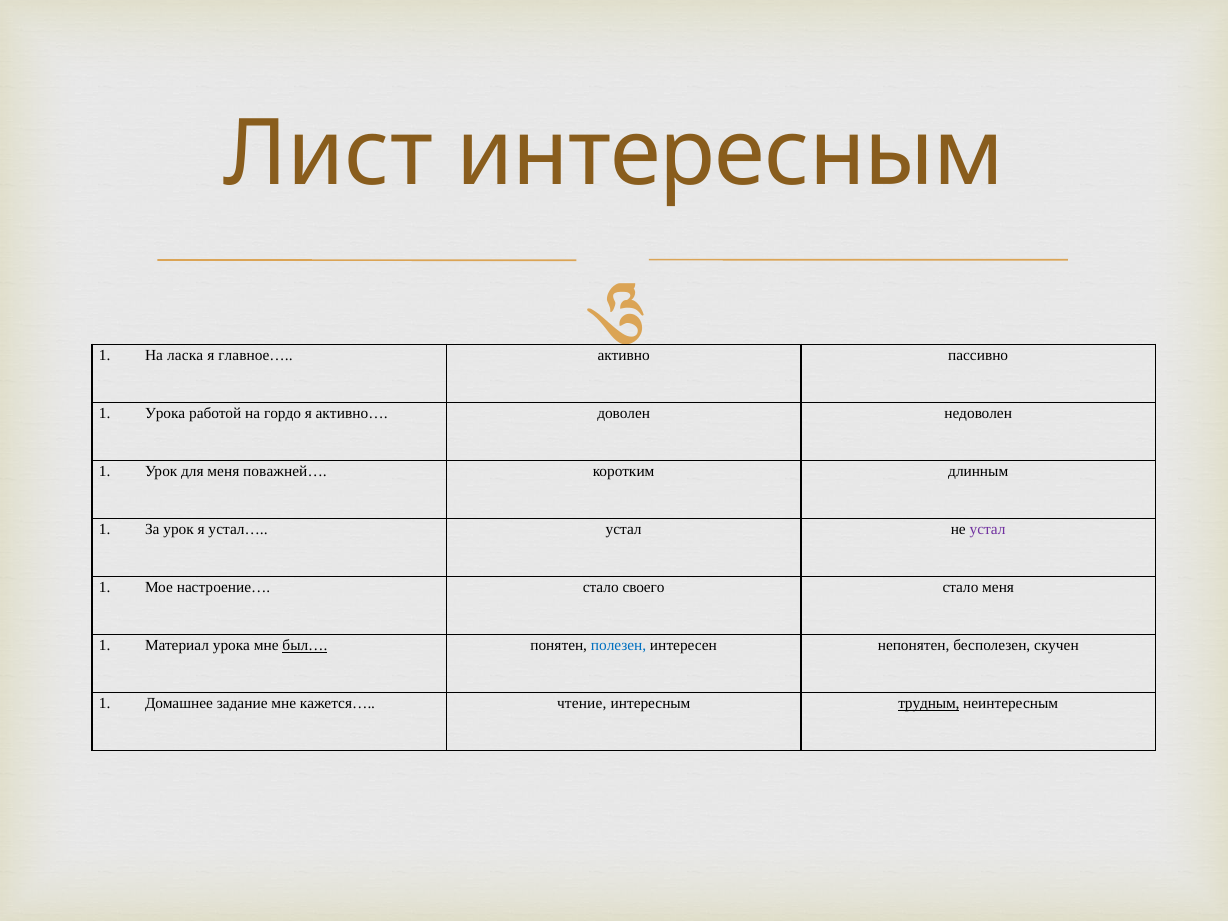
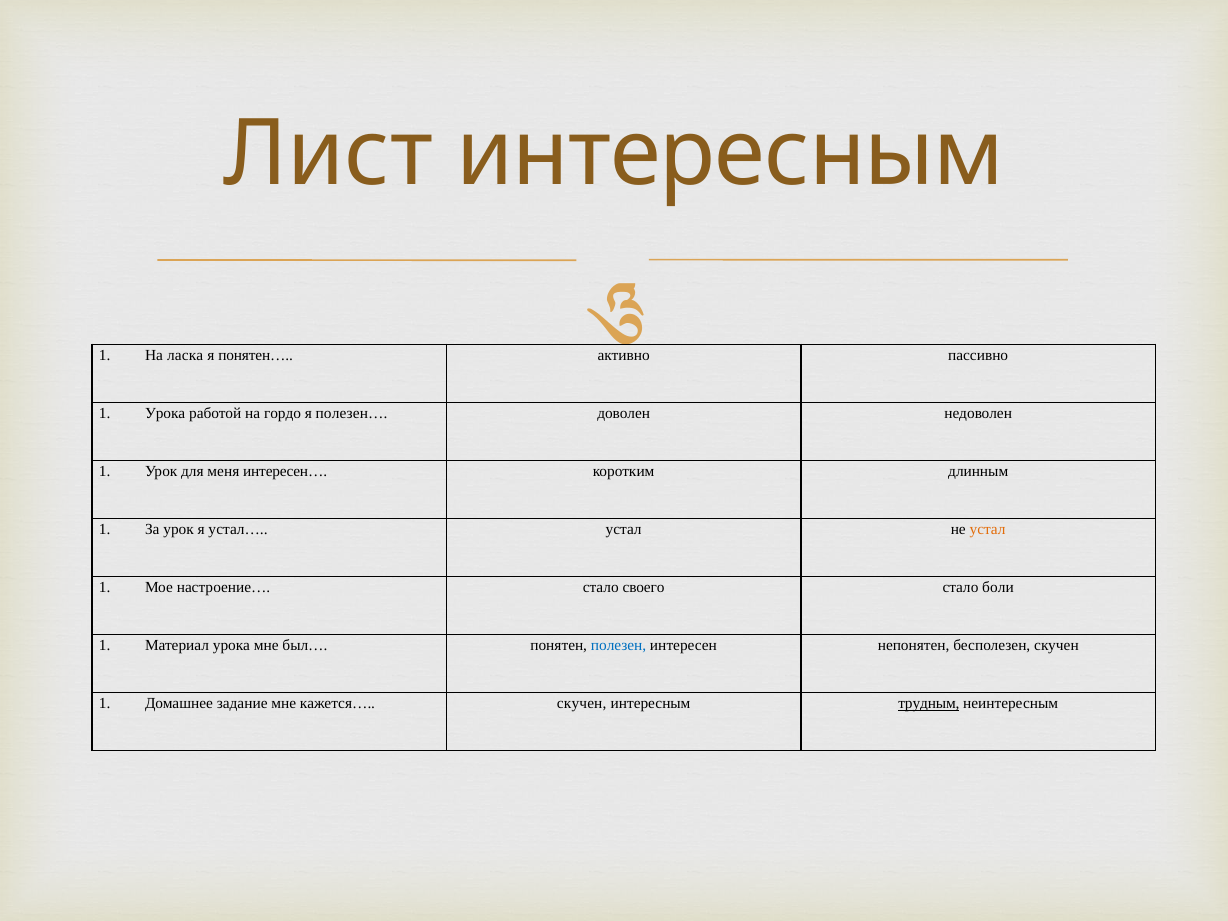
главное…: главное… -> понятен… (256, 356)
активно…: активно… -> полезен… (352, 414)
поважней…: поважней… -> интересен… (285, 472)
устал colour: purple -> orange (988, 530)
стало меня: меня -> боли (998, 588)
был… underline: present -> none (305, 646)
кажется… чтение: чтение -> скучен (582, 704)
